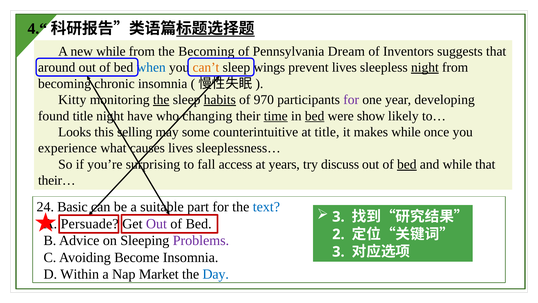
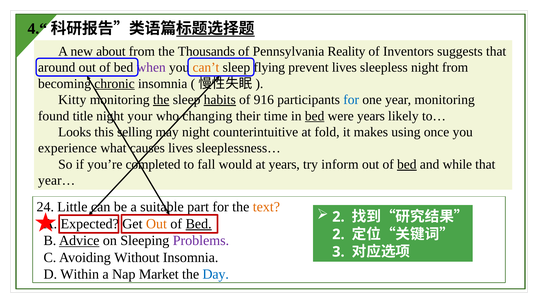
new while: while -> about (111, 51)
the Becoming: Becoming -> Thousands (206, 51)
Dream: Dream -> Reality (346, 51)
when colour: blue -> purple (151, 67)
wings: wings -> flying (269, 67)
night underline: present -> none (425, 67)
chronic underline: none -> present (115, 83)
970: 970 -> 916 (264, 100)
for colour: purple -> blue (351, 100)
year developing: developing -> monitoring (445, 100)
have: have -> your (140, 116)
time underline: present -> none (276, 116)
were show: show -> years (371, 116)
may some: some -> night (196, 132)
at title: title -> fold (327, 132)
makes while: while -> using (406, 132)
surprising: surprising -> completed (153, 164)
access: access -> would (235, 164)
discuss: discuss -> inform (340, 164)
their…: their… -> year… (57, 180)
Basic: Basic -> Little (72, 207)
text colour: blue -> orange (266, 207)
3: 3 -> 2 (338, 217)
Persuade: Persuade -> Expected (90, 223)
Out colour: purple -> orange (156, 223)
Bed underline: none -> present (199, 223)
Advice underline: none -> present (79, 240)
Become: Become -> Without (137, 257)
